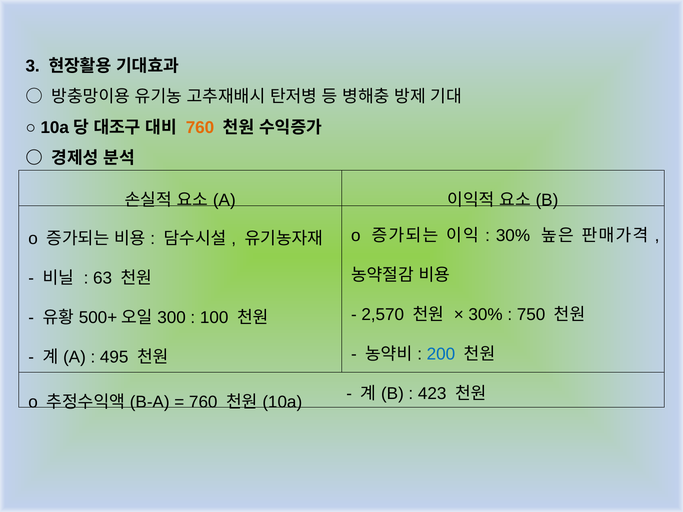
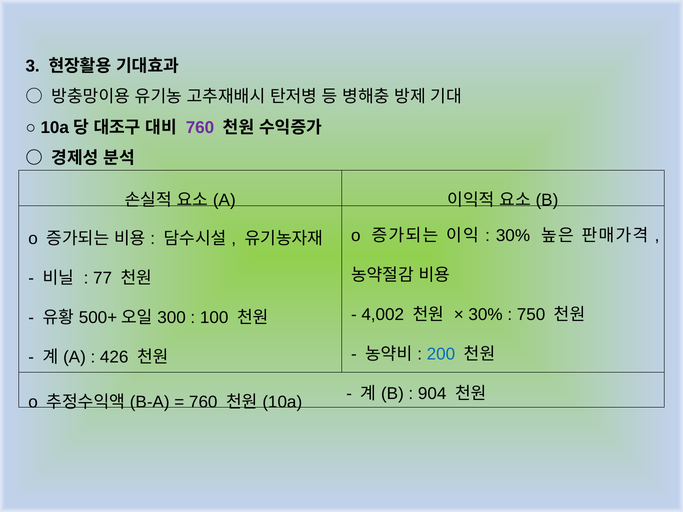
760 colour: orange -> purple (200, 127)
63: 63 -> 77 (103, 278)
2,570: 2,570 -> 4,002 (383, 315)
495: 495 -> 426 (114, 357)
423: 423 -> 904 (432, 394)
